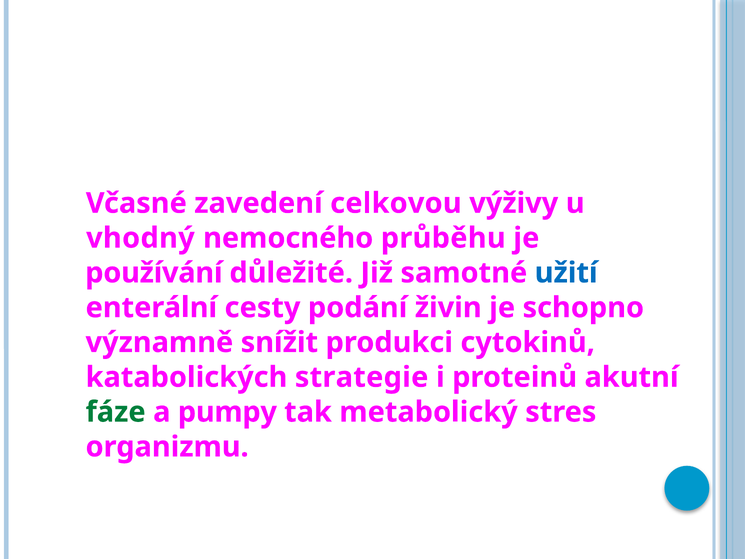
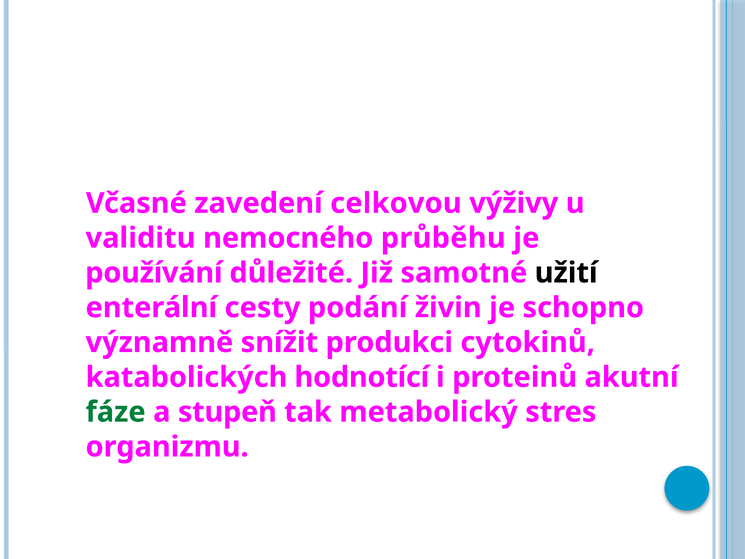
vhodný: vhodný -> validitu (141, 238)
užití colour: blue -> black (566, 273)
strategie: strategie -> hodnotící (362, 377)
pumpy: pumpy -> stupeň (227, 412)
